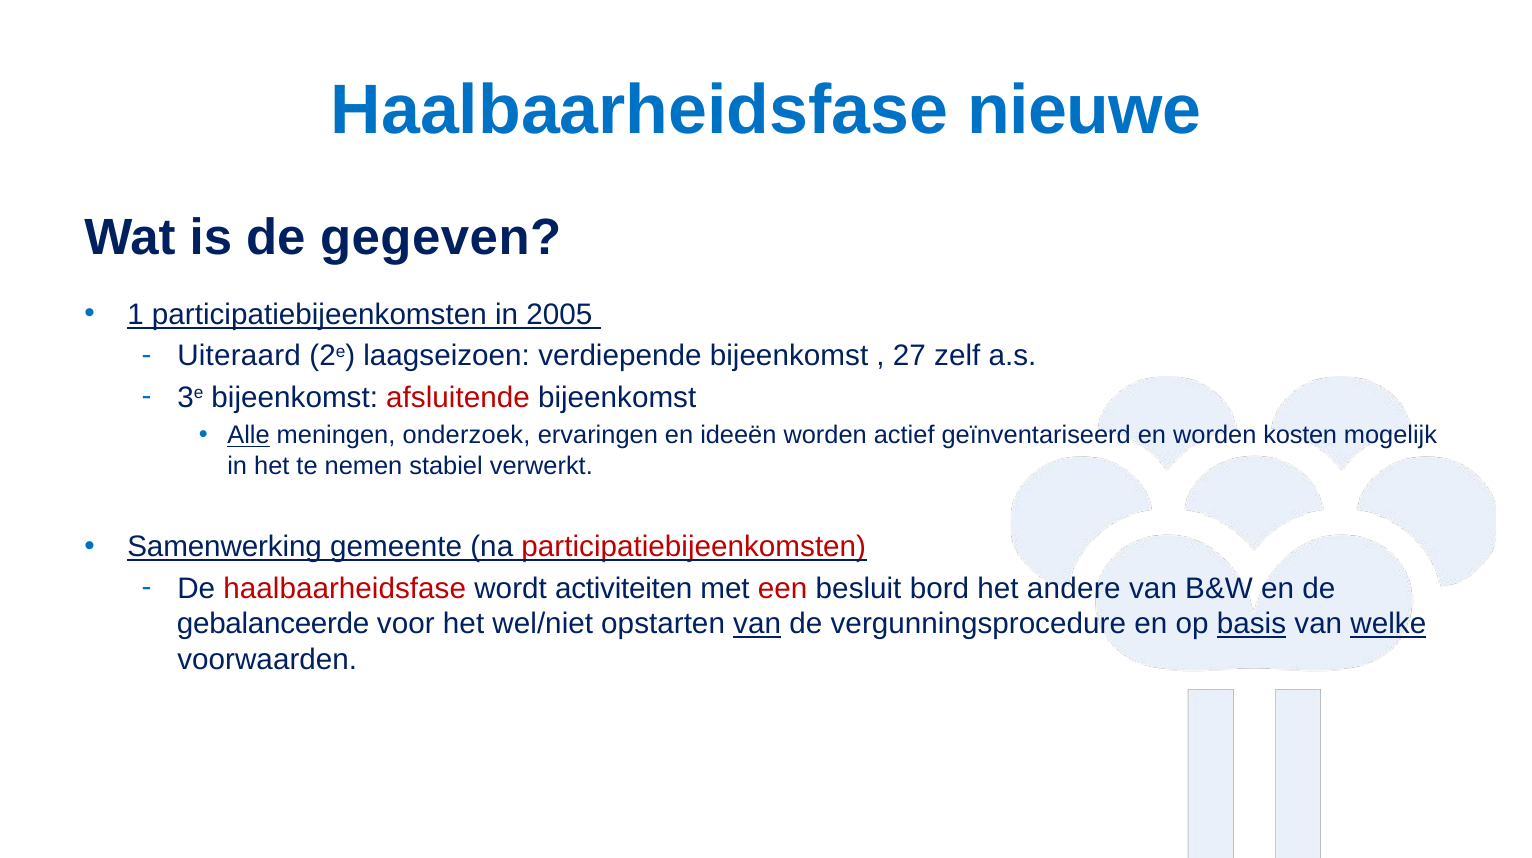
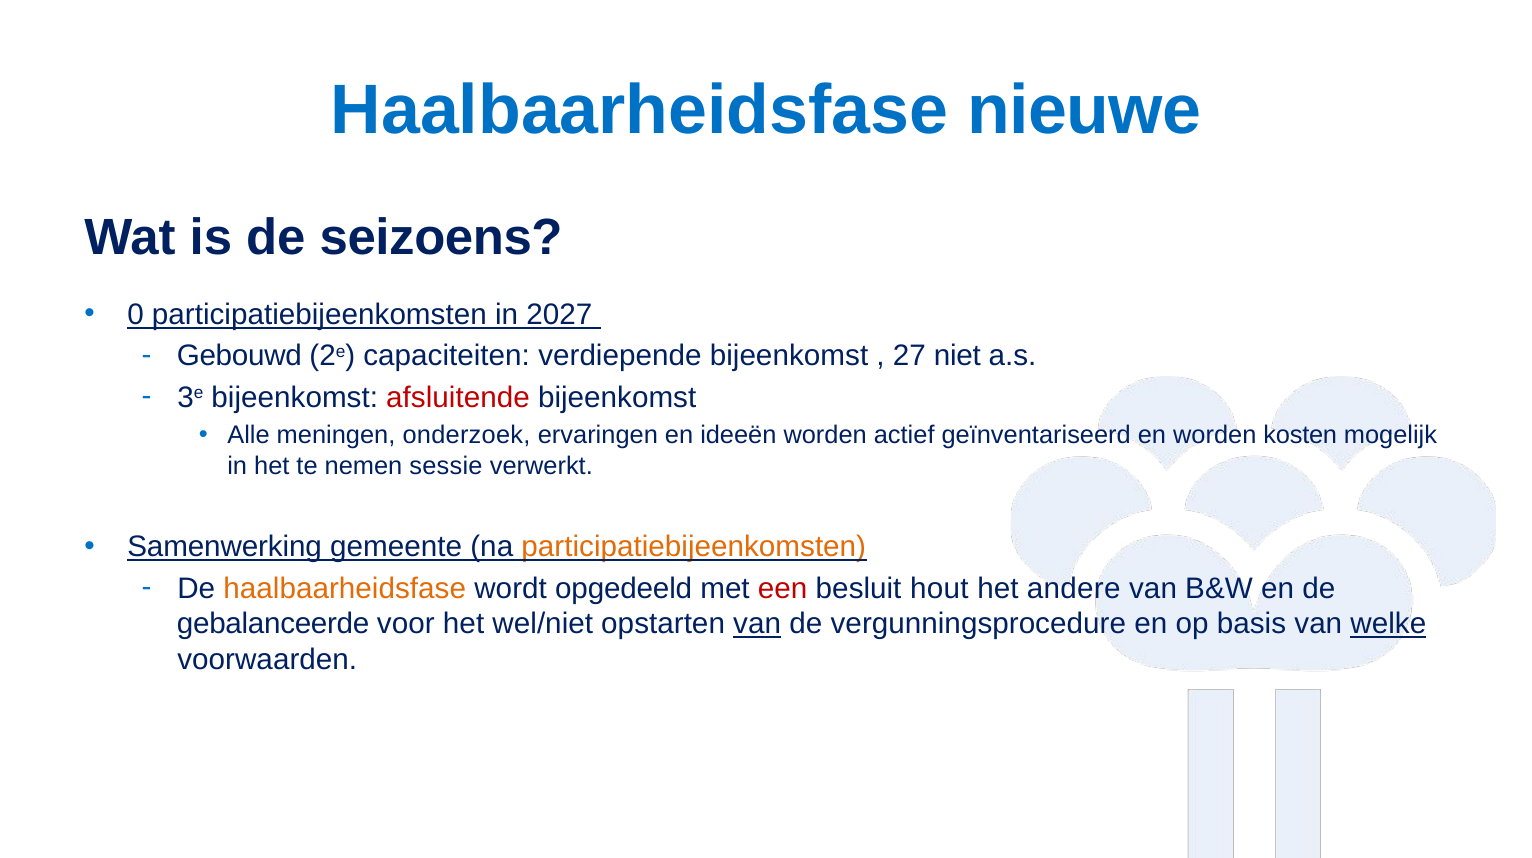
gegeven: gegeven -> seizoens (441, 238)
1: 1 -> 0 (136, 315)
2005: 2005 -> 2027 (559, 315)
Uiteraard: Uiteraard -> Gebouwd (239, 356)
laagseizoen: laagseizoen -> capaciteiten (447, 356)
zelf: zelf -> niet (957, 356)
Alle underline: present -> none (249, 436)
stabiel: stabiel -> sessie (446, 466)
participatiebijeenkomsten colour: red -> orange (694, 547)
haalbaarheidsfase colour: red -> orange (345, 588)
activiteiten: activiteiten -> opgedeeld (624, 588)
bord: bord -> hout (939, 588)
basis underline: present -> none (1251, 624)
